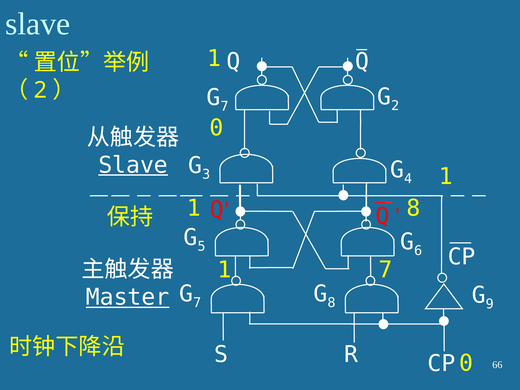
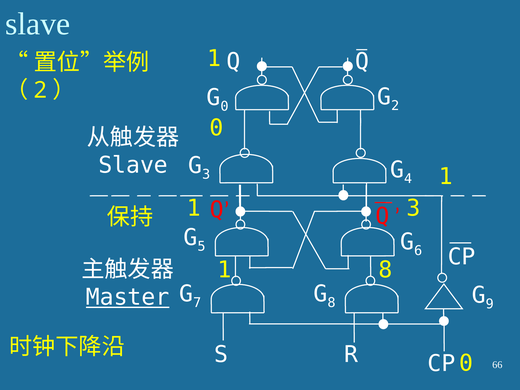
7: 7 -> 0 (225, 106)
Slave underline: present -> none (133, 165)
1 8: 8 -> 3 (413, 208)
1 7: 7 -> 8 (385, 270)
